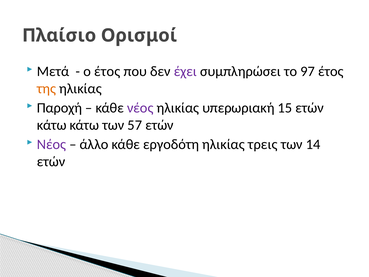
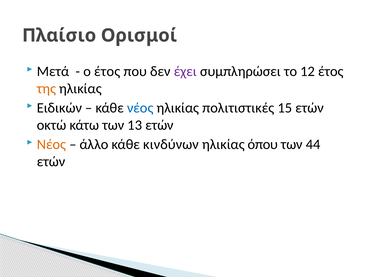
97: 97 -> 12 (308, 71)
Παροχή: Παροχή -> Ειδικών (59, 108)
νέος colour: purple -> blue (140, 108)
υπερωριακή: υπερωριακή -> πολιτιστικές (238, 108)
κάτω: κάτω -> οκτώ (52, 125)
57: 57 -> 13 (135, 125)
Νέος colour: purple -> orange (51, 144)
εργοδότη: εργοδότη -> κινδύνων (171, 144)
τρεις: τρεις -> όπου (263, 144)
14: 14 -> 44 (313, 144)
